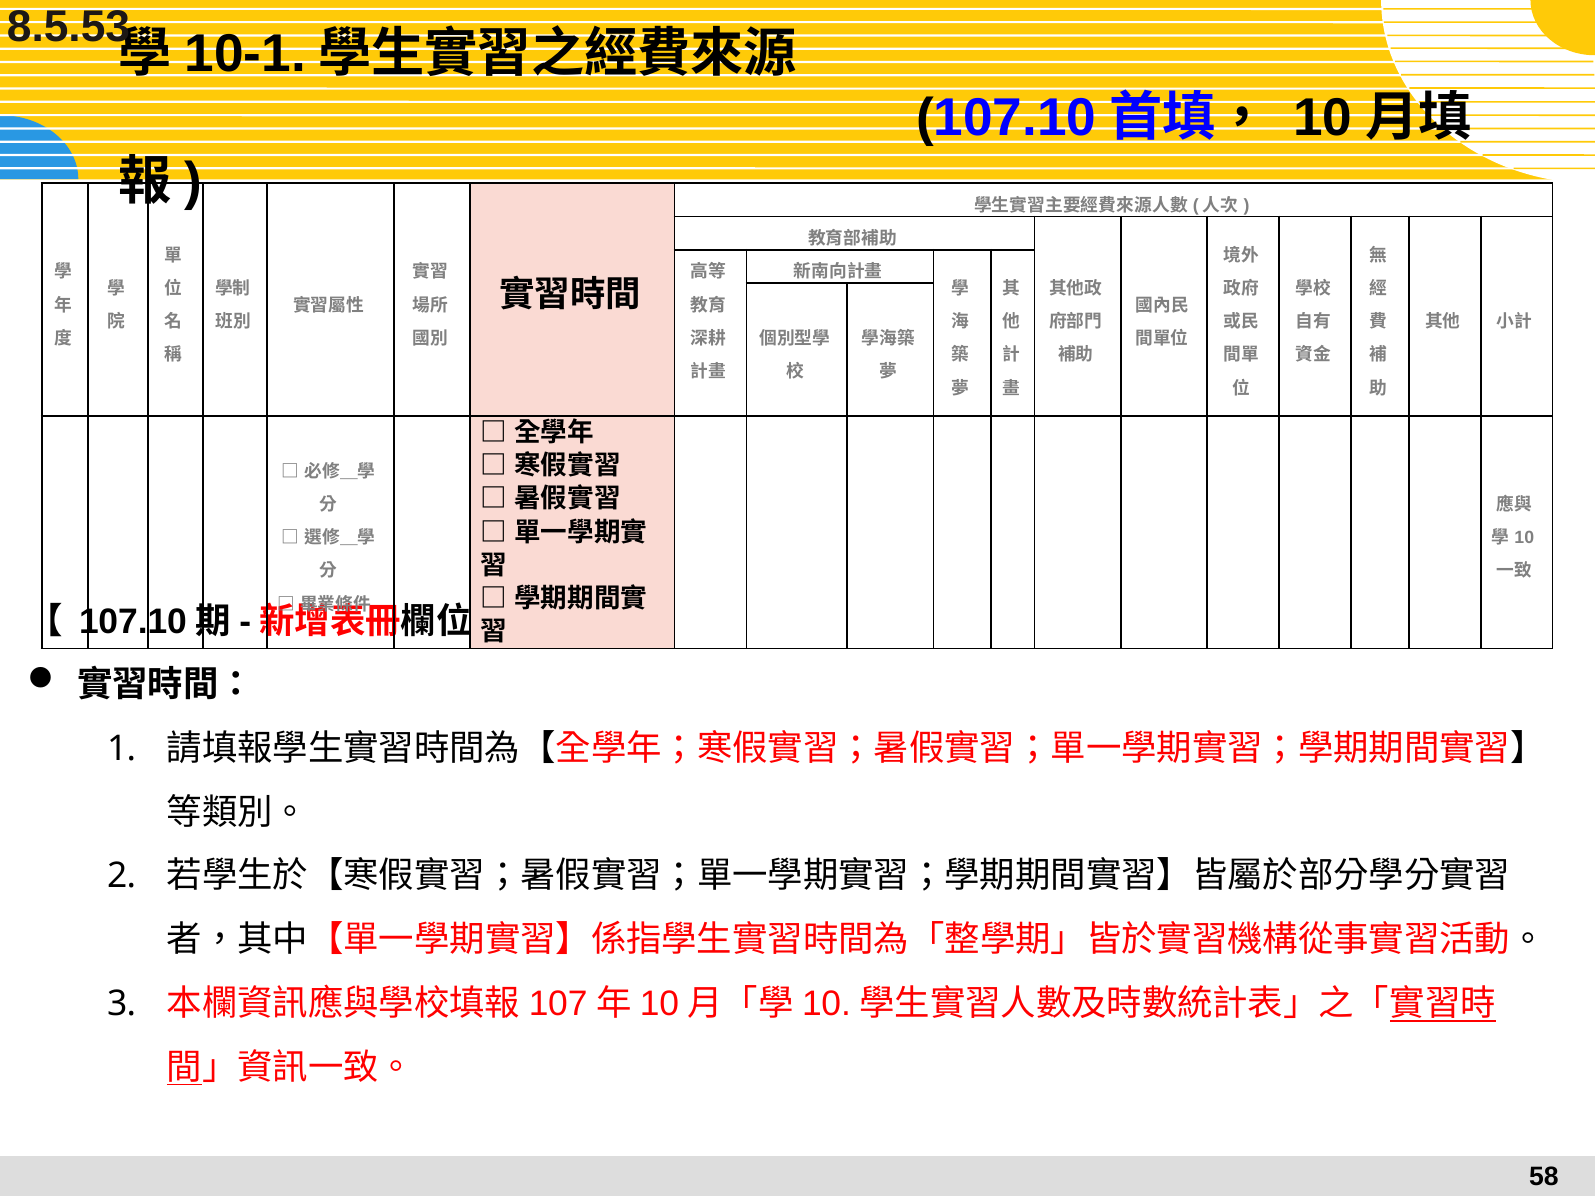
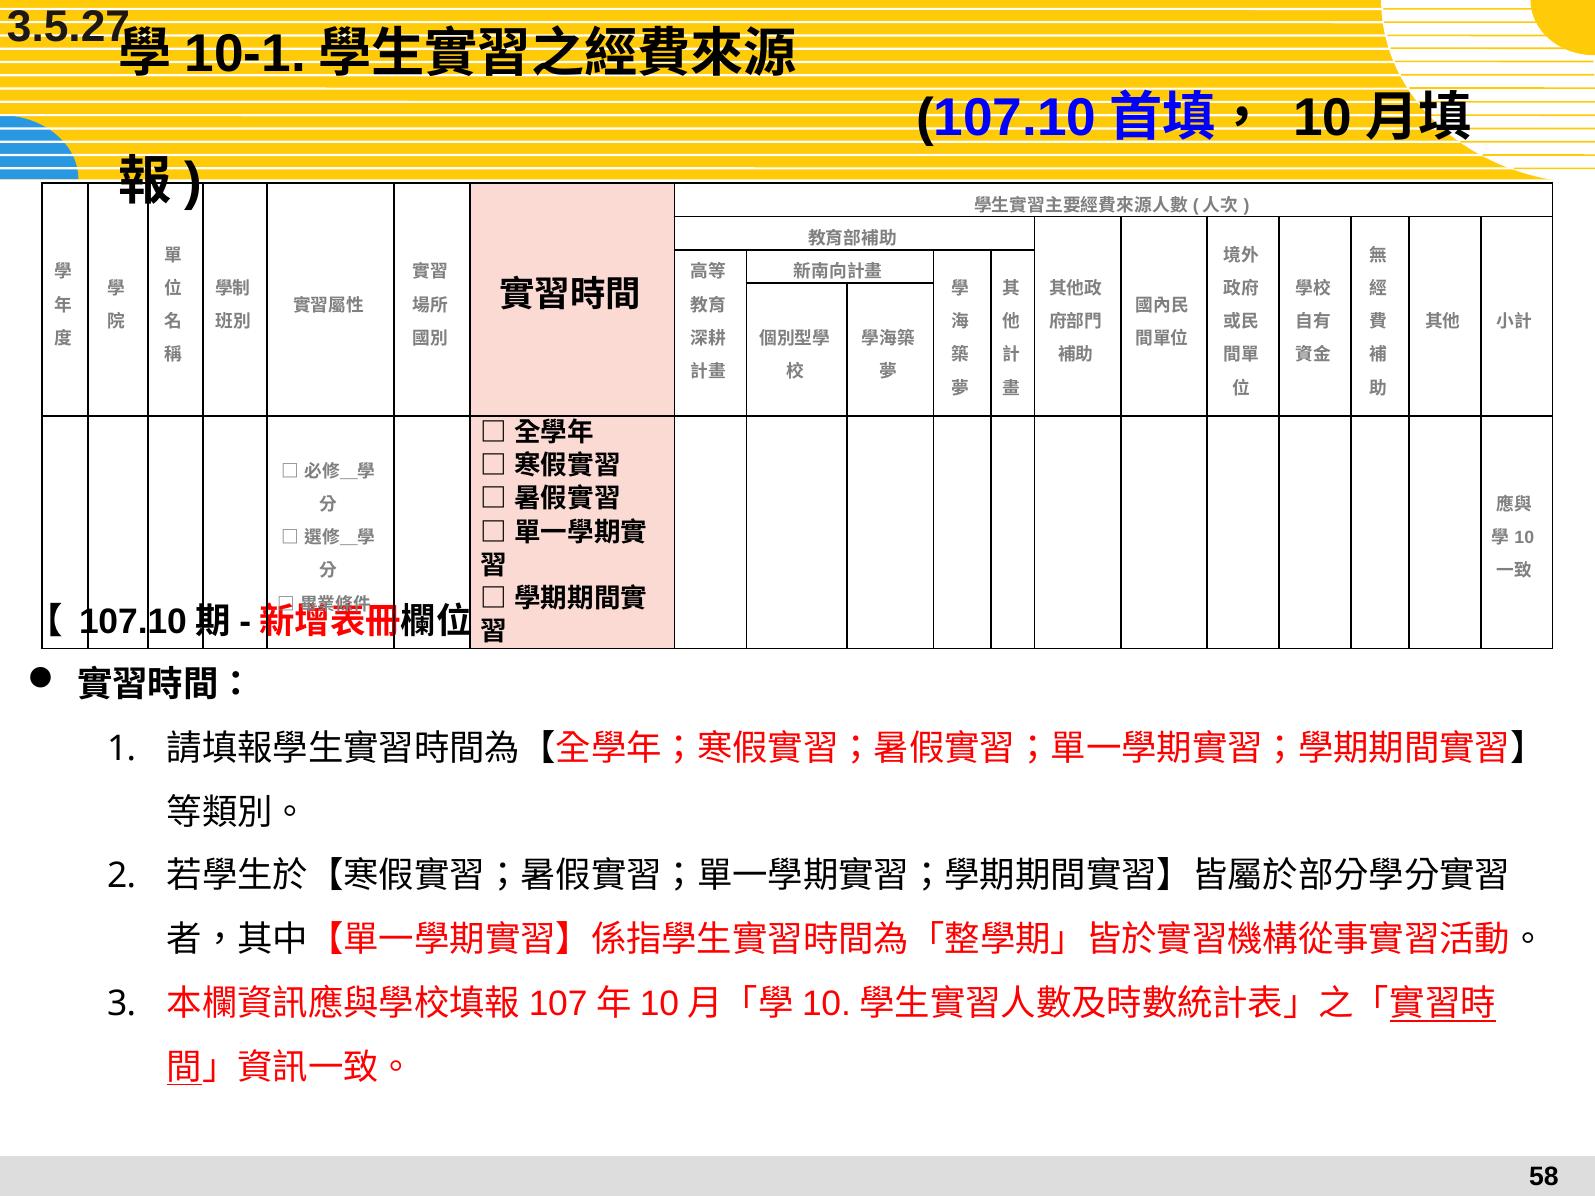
8.5.53: 8.5.53 -> 3.5.27 (68, 27)
